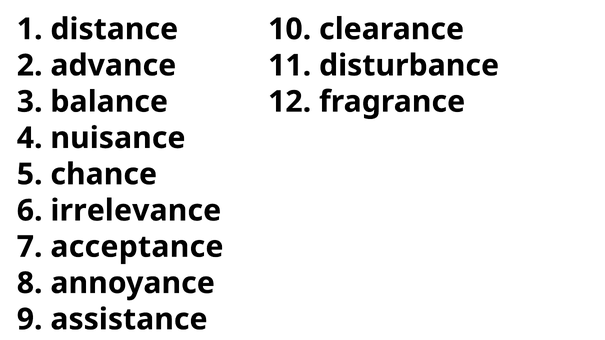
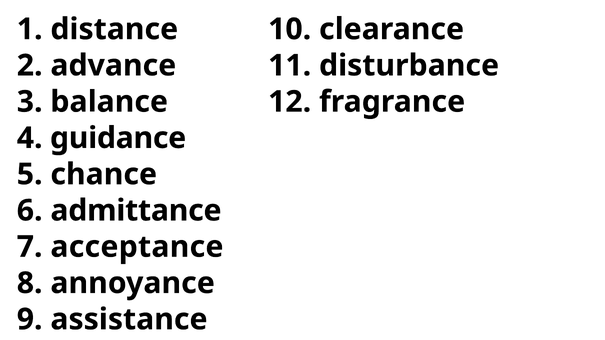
nuisance: nuisance -> guidance (118, 138)
irrelevance: irrelevance -> admittance (136, 211)
